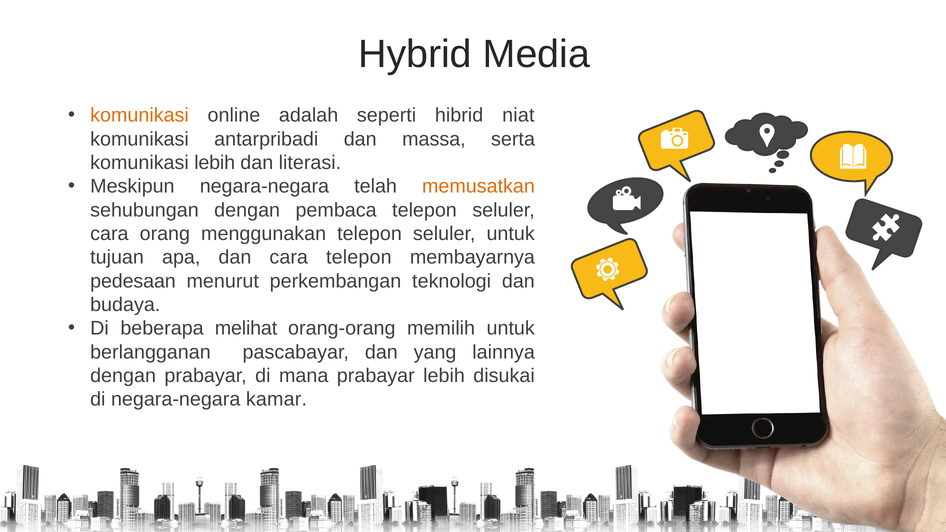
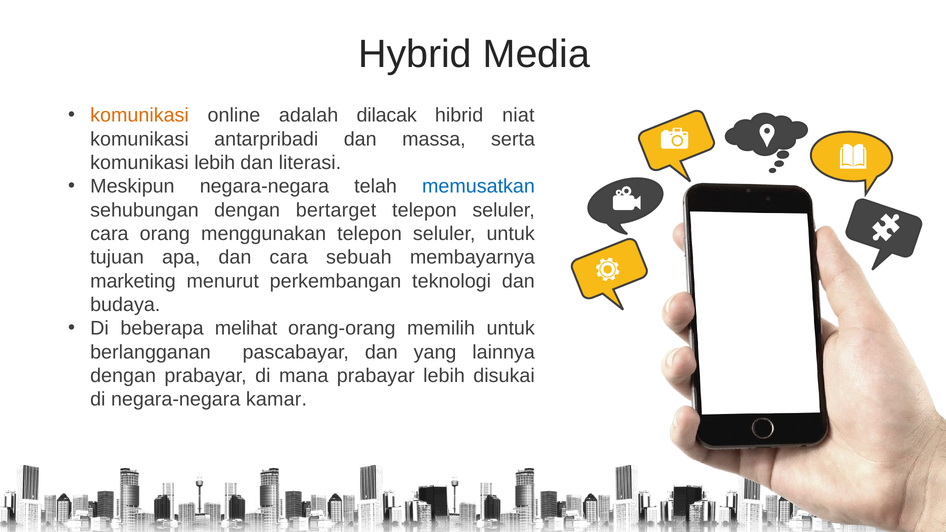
seperti: seperti -> dilacak (387, 116)
memusatkan colour: orange -> blue (478, 186)
pembaca: pembaca -> bertarget (336, 210)
cara telepon: telepon -> sebuah (359, 257)
pedesaan: pedesaan -> marketing (133, 281)
